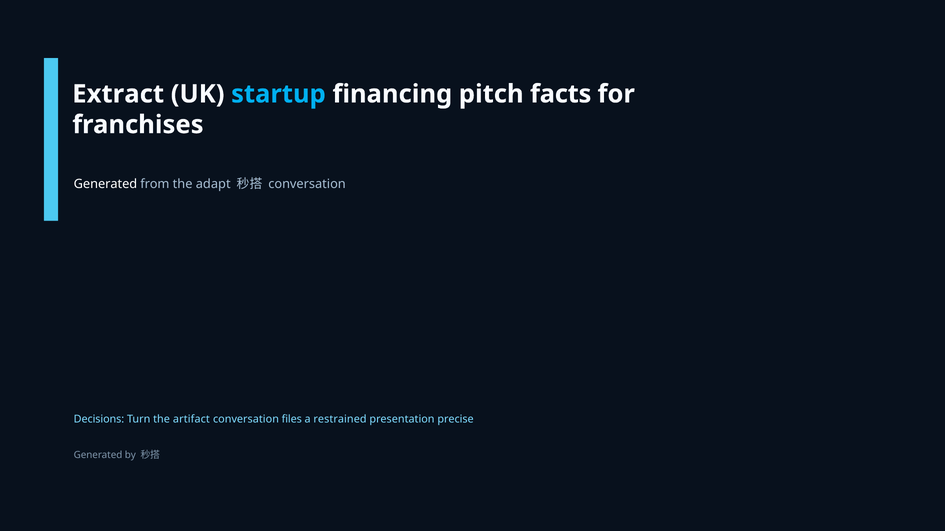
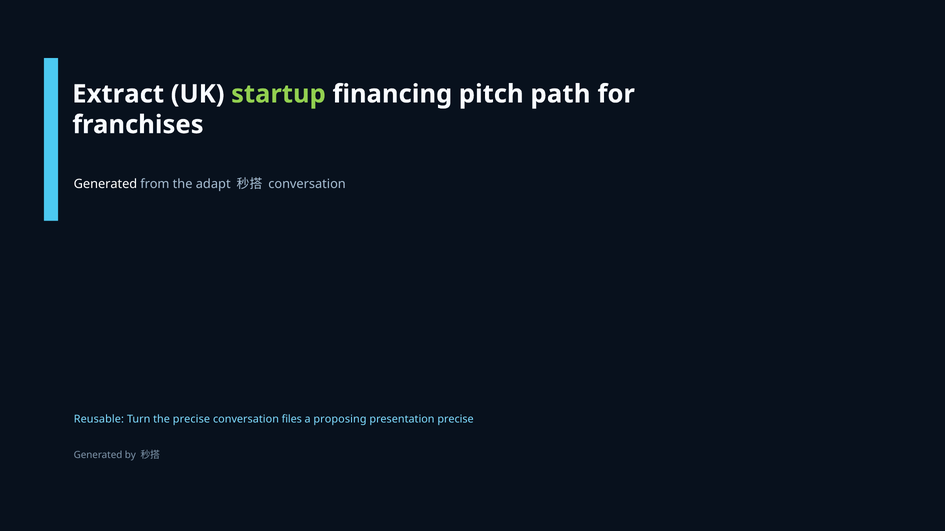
startup colour: light blue -> light green (278, 94)
facts: facts -> path (560, 94)
Decisions: Decisions -> Reusable (99, 420)
the artifact: artifact -> precise (191, 420)
restrained: restrained -> proposing (340, 420)
